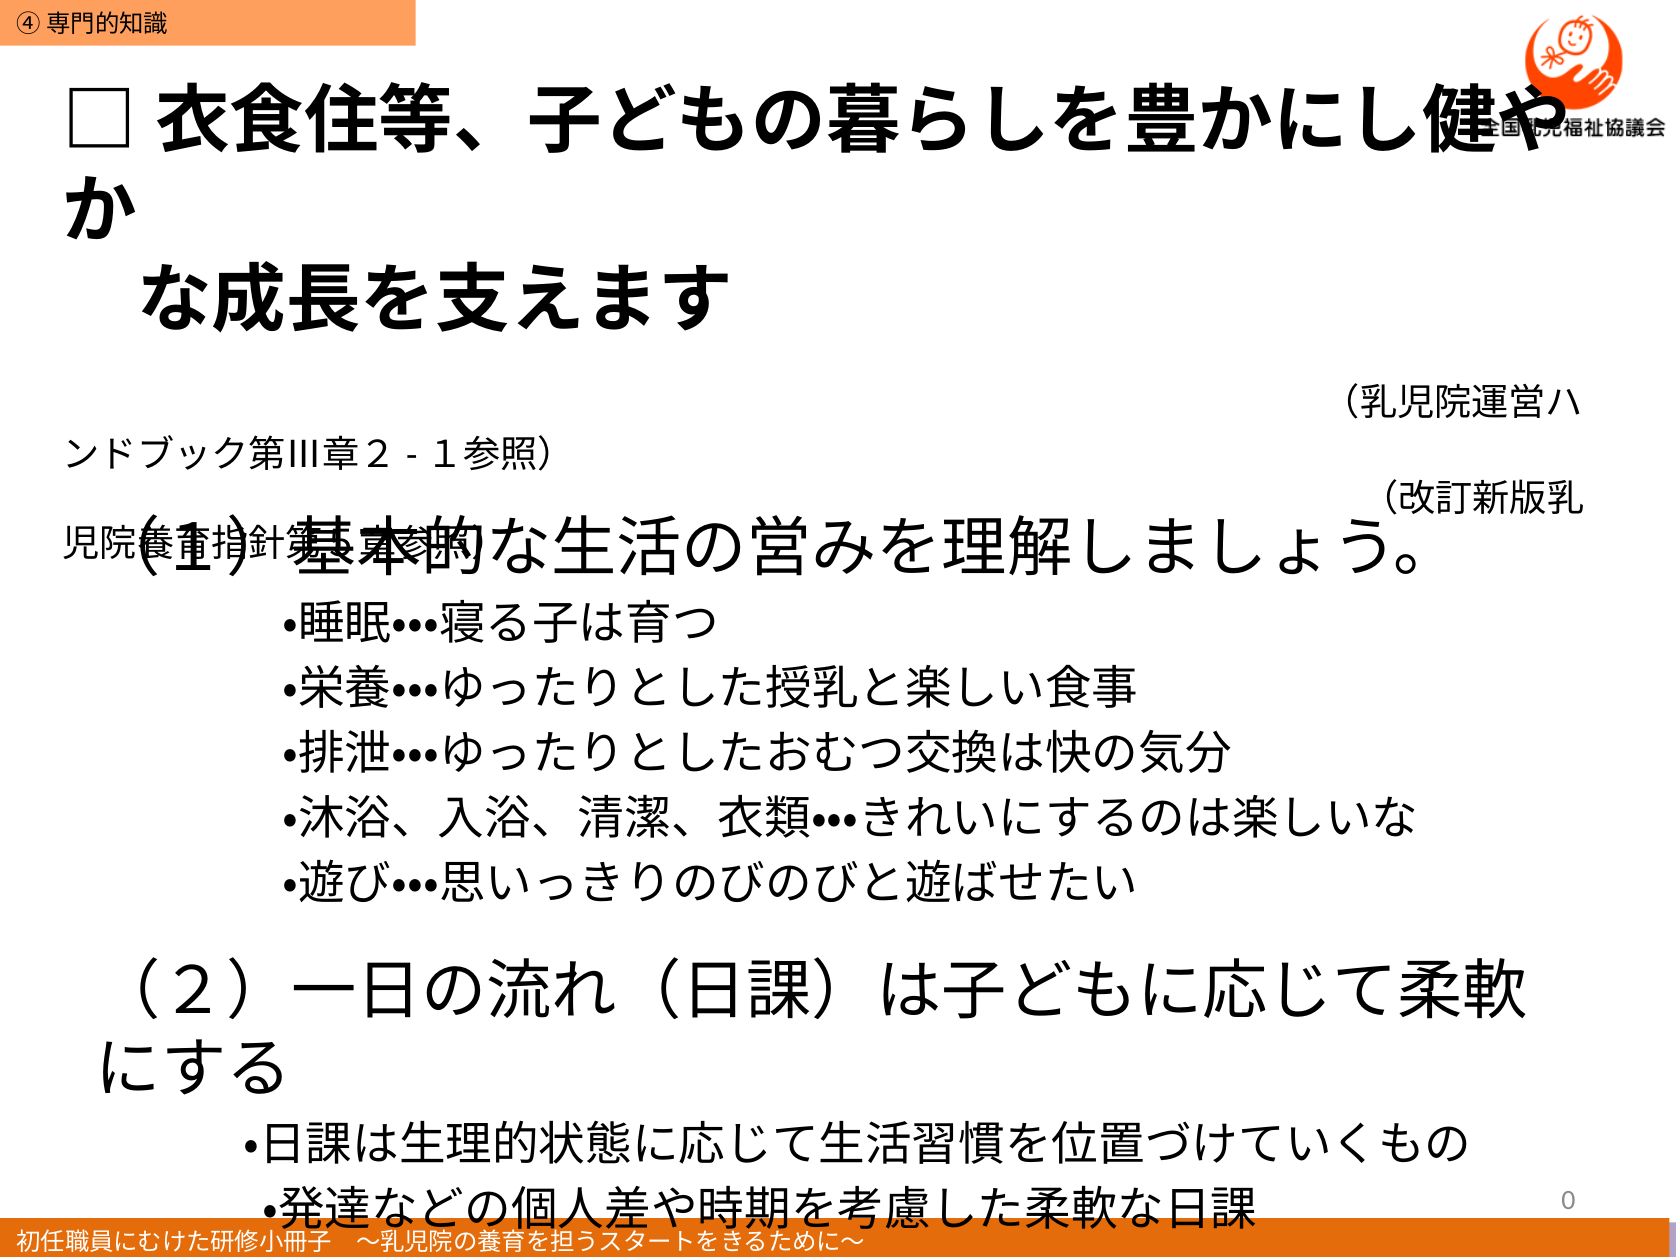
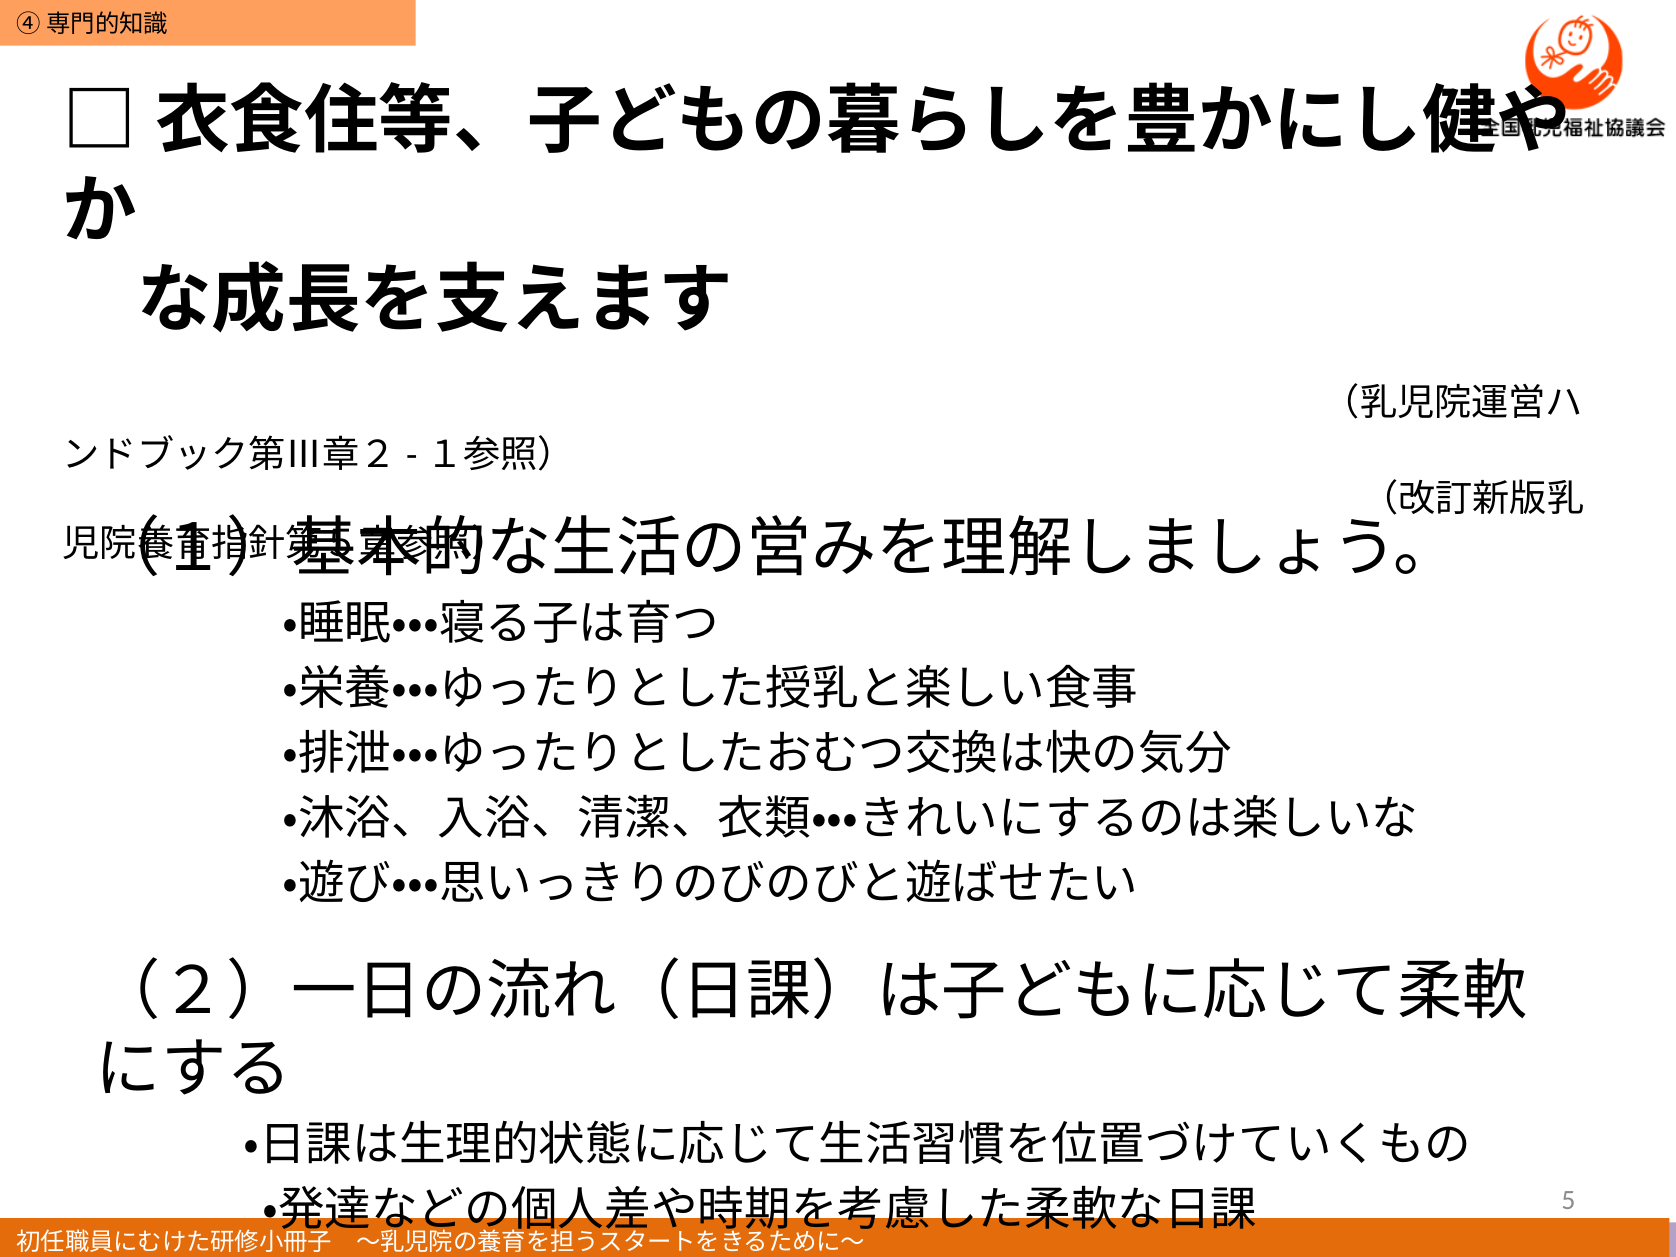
0: 0 -> 5 (1569, 1200)
